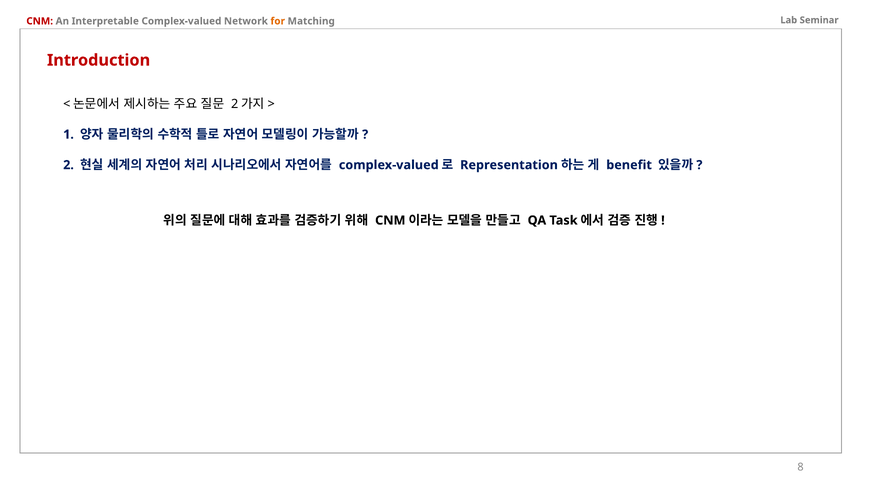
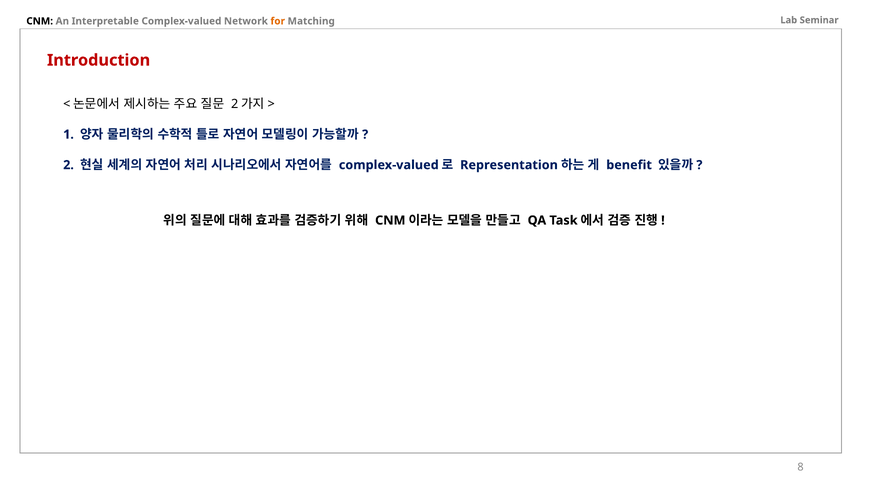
CNM colour: red -> black (40, 21)
